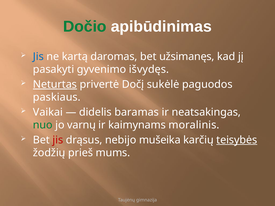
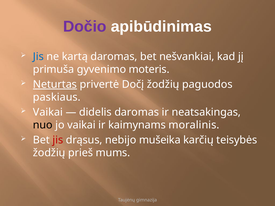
Dočio colour: green -> purple (85, 27)
užsimanęs: užsimanęs -> nešvankiai (187, 57)
pasakyti: pasakyti -> primuša (54, 70)
išvydęs: išvydęs -> moteris (149, 70)
Dočį sukėlė: sukėlė -> žodžių (163, 84)
didelis baramas: baramas -> daromas (137, 112)
nuo colour: green -> black (43, 125)
jo varnų: varnų -> vaikai (81, 125)
teisybės underline: present -> none (237, 140)
